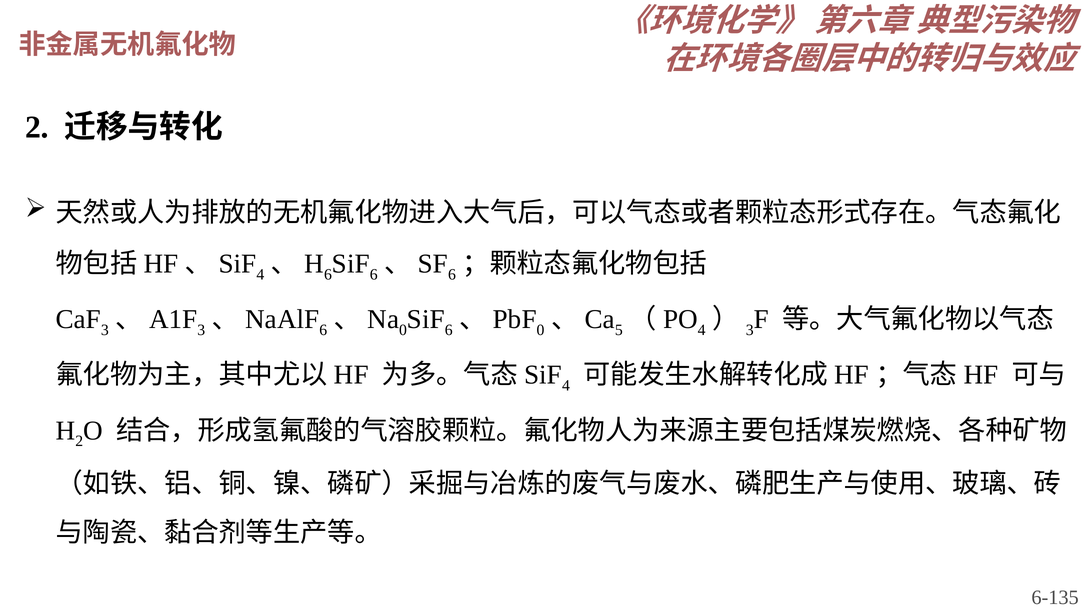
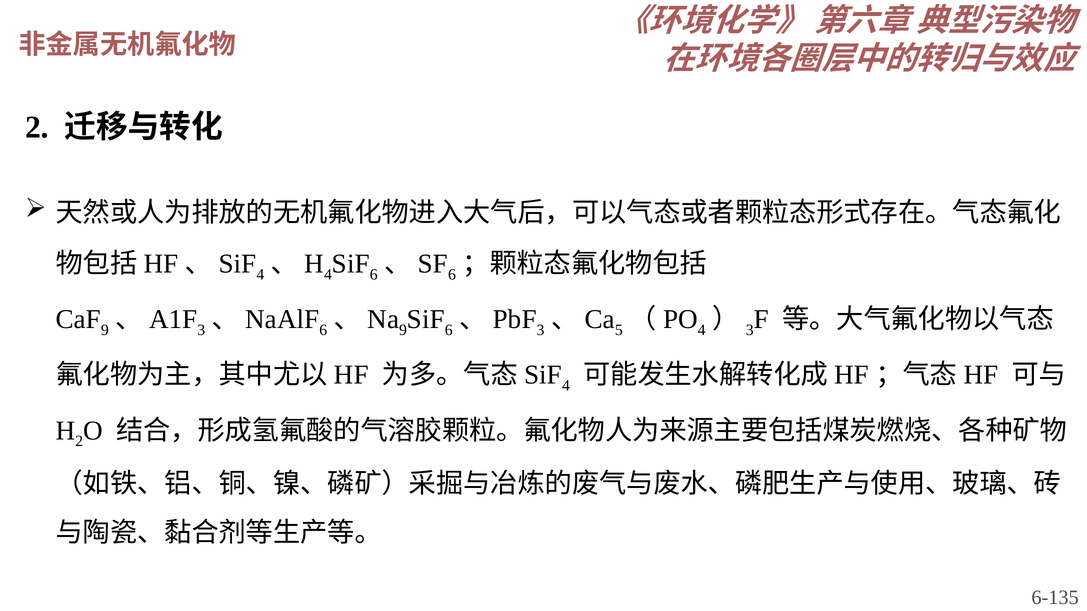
6: 6 -> 4 (328, 275)
3: 3 -> 9 (105, 330)
0: 0 -> 9 (403, 330)
0: 0 -> 3 (541, 330)
